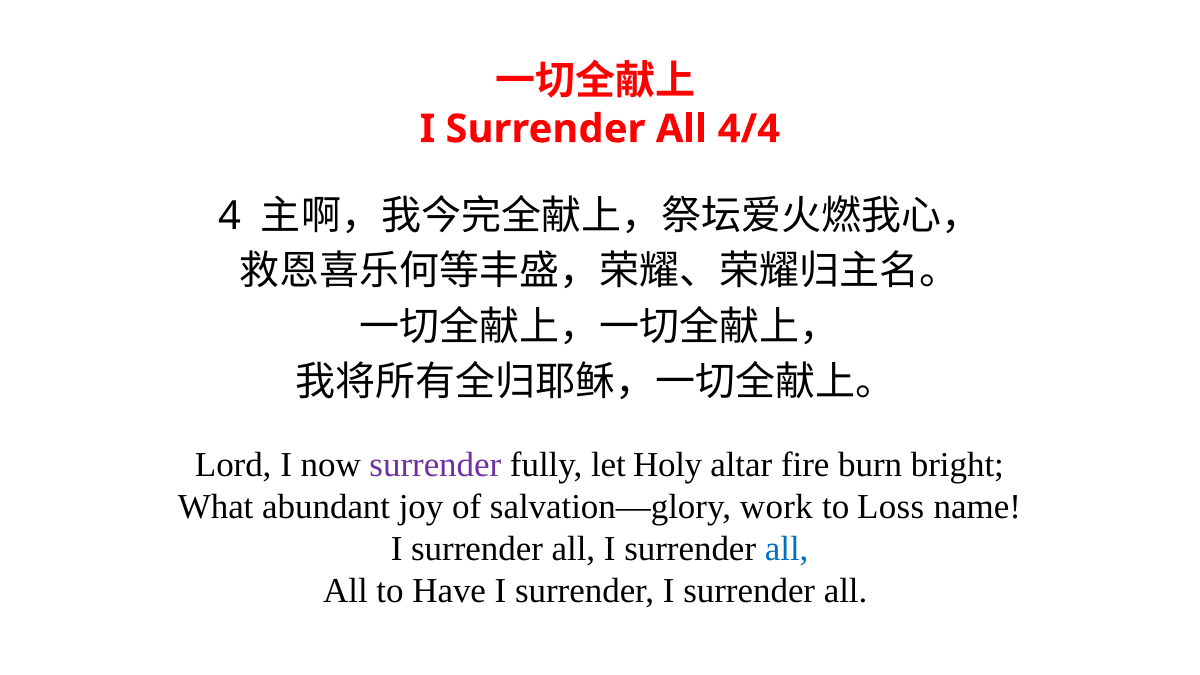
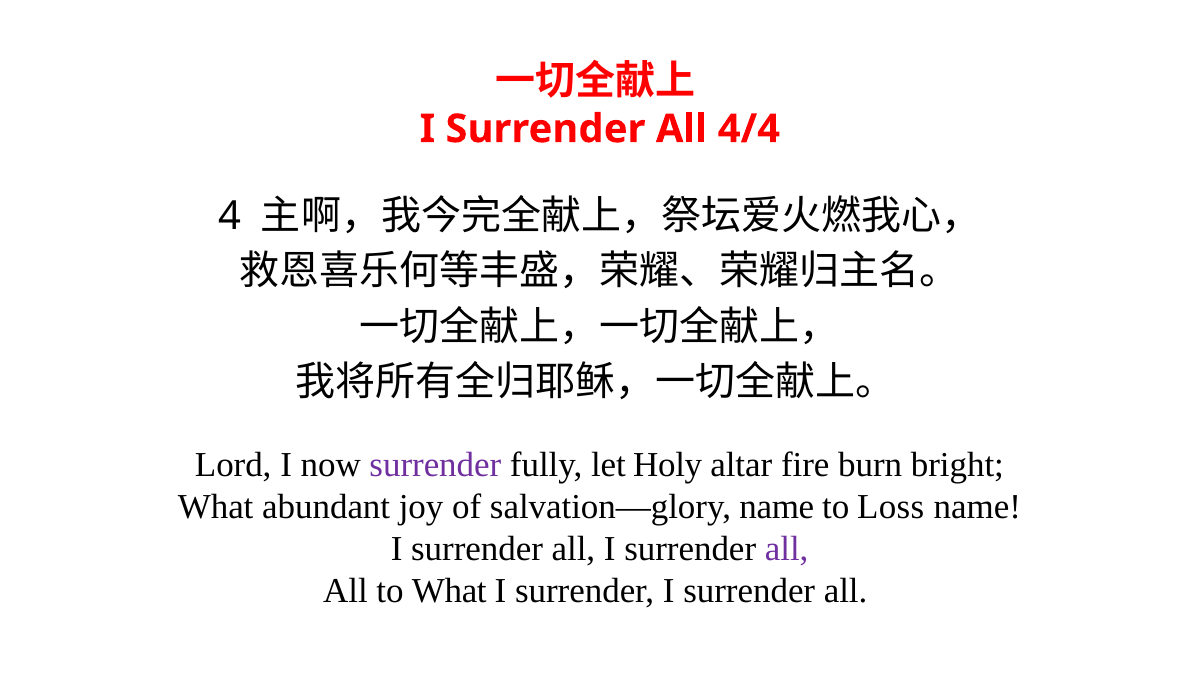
salvation—glory work: work -> name (777, 507)
all colour: blue -> purple (787, 549)
to Have: Have -> What (449, 591)
